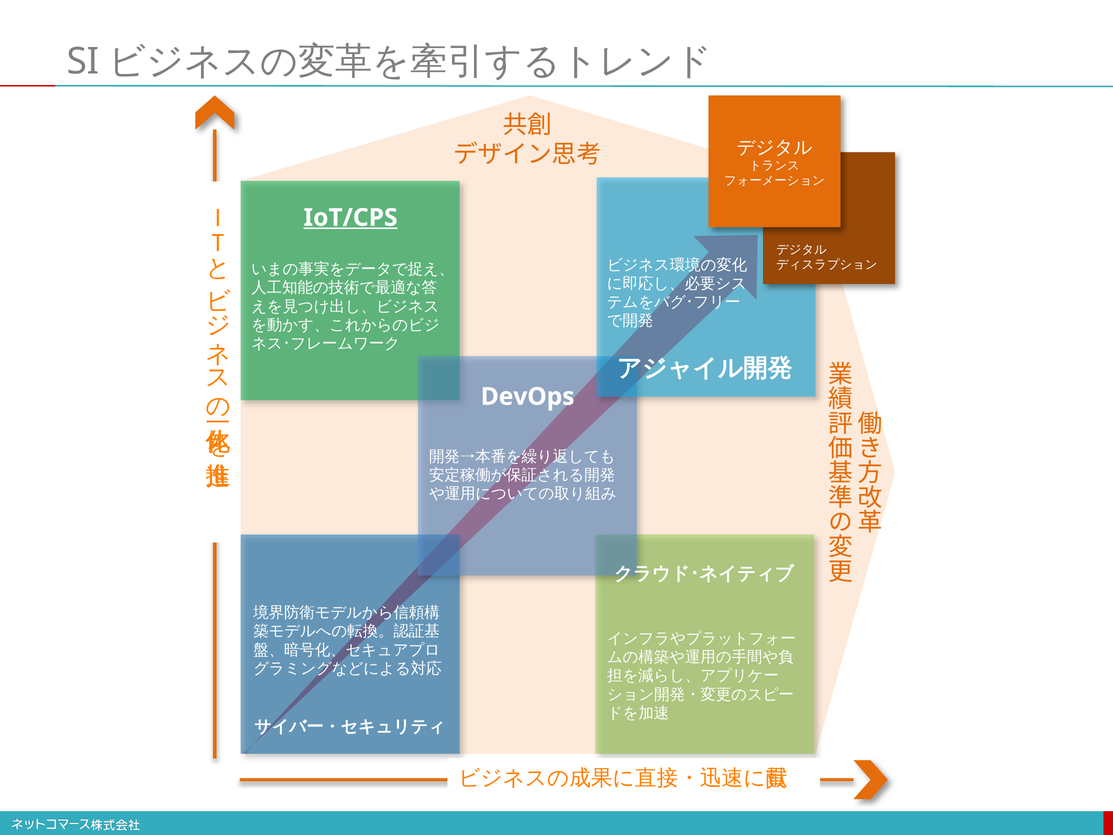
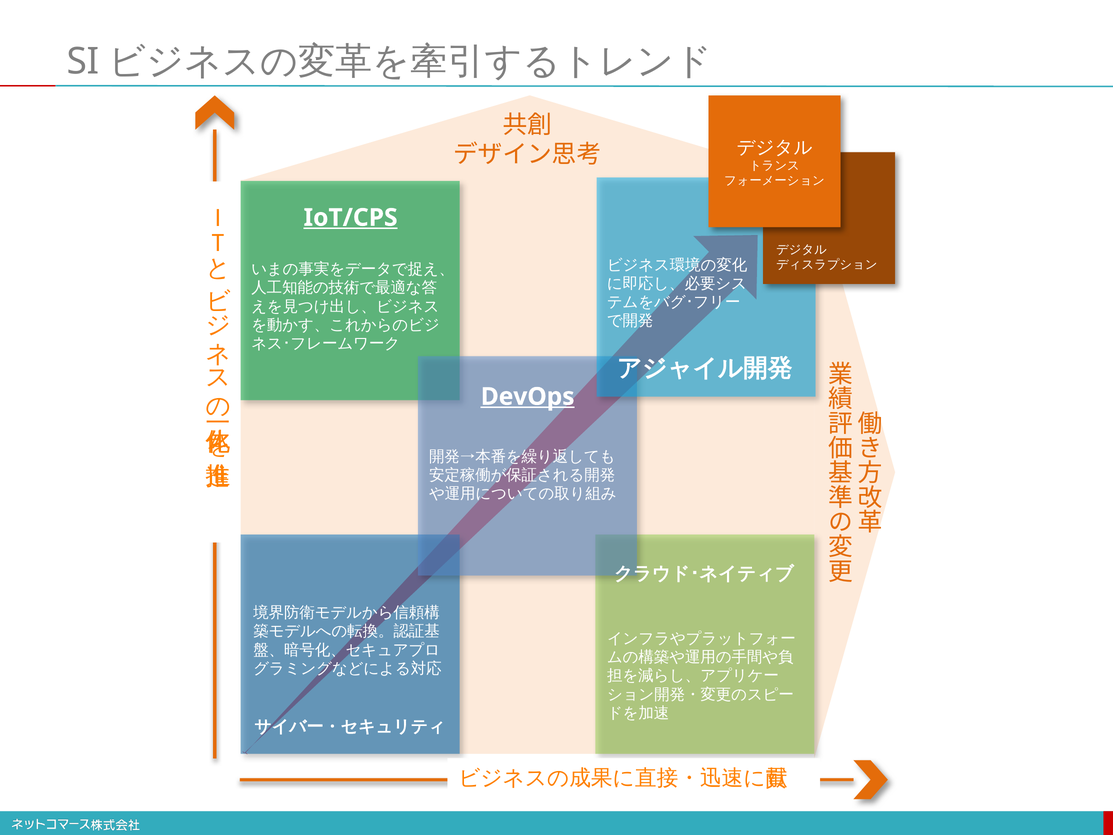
DevOps underline: none -> present (528, 397)
